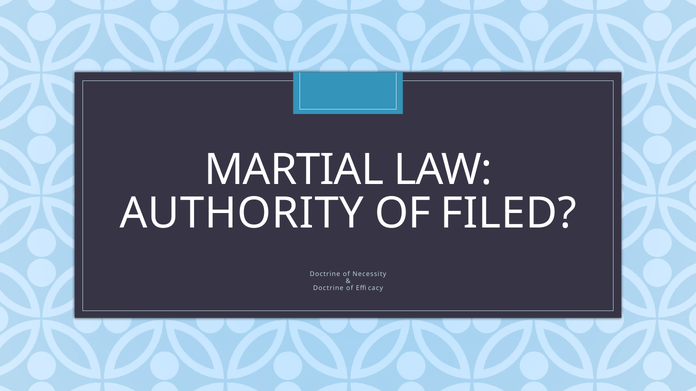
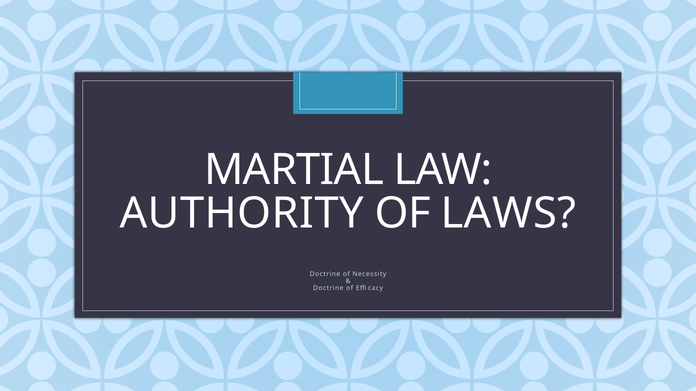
FILED: FILED -> LAWS (508, 214)
